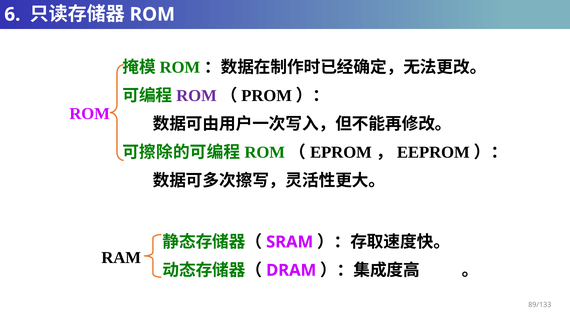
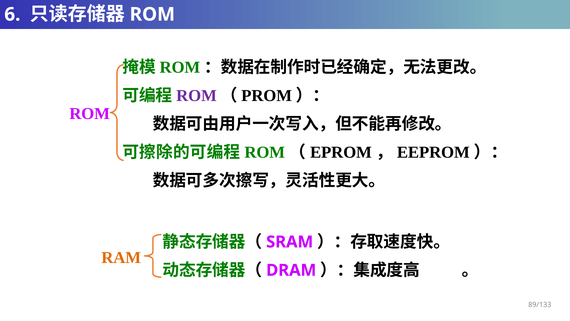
RAM colour: black -> orange (121, 257)
